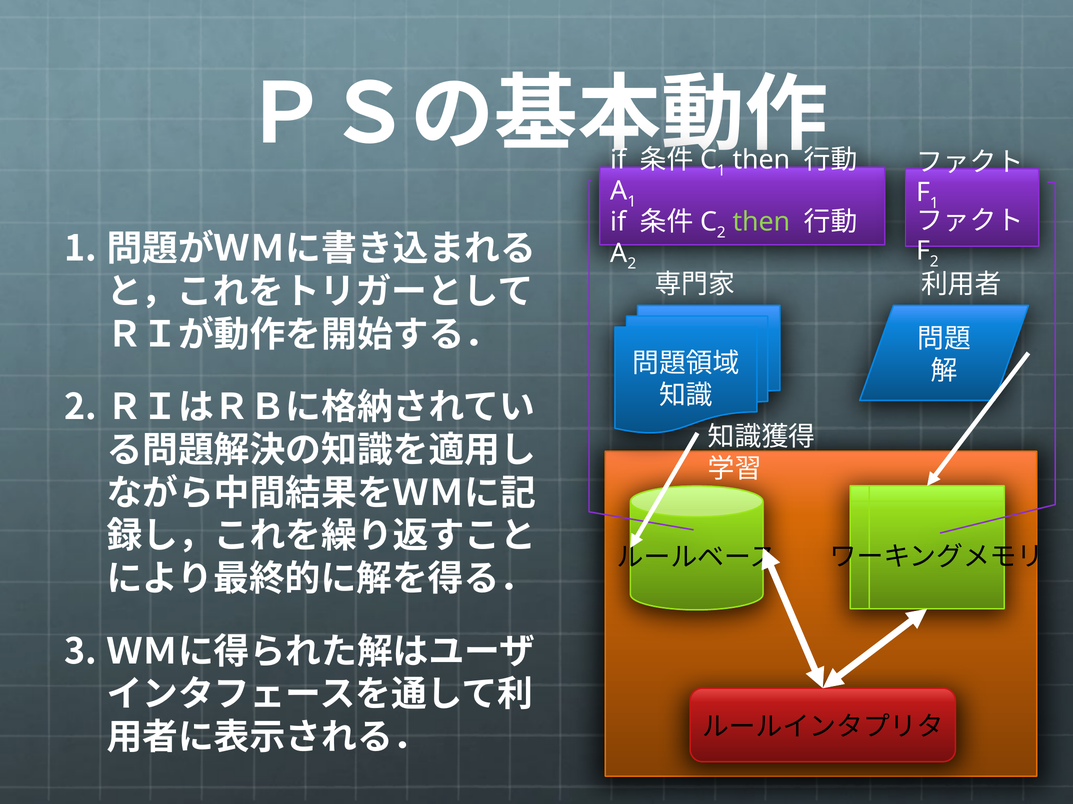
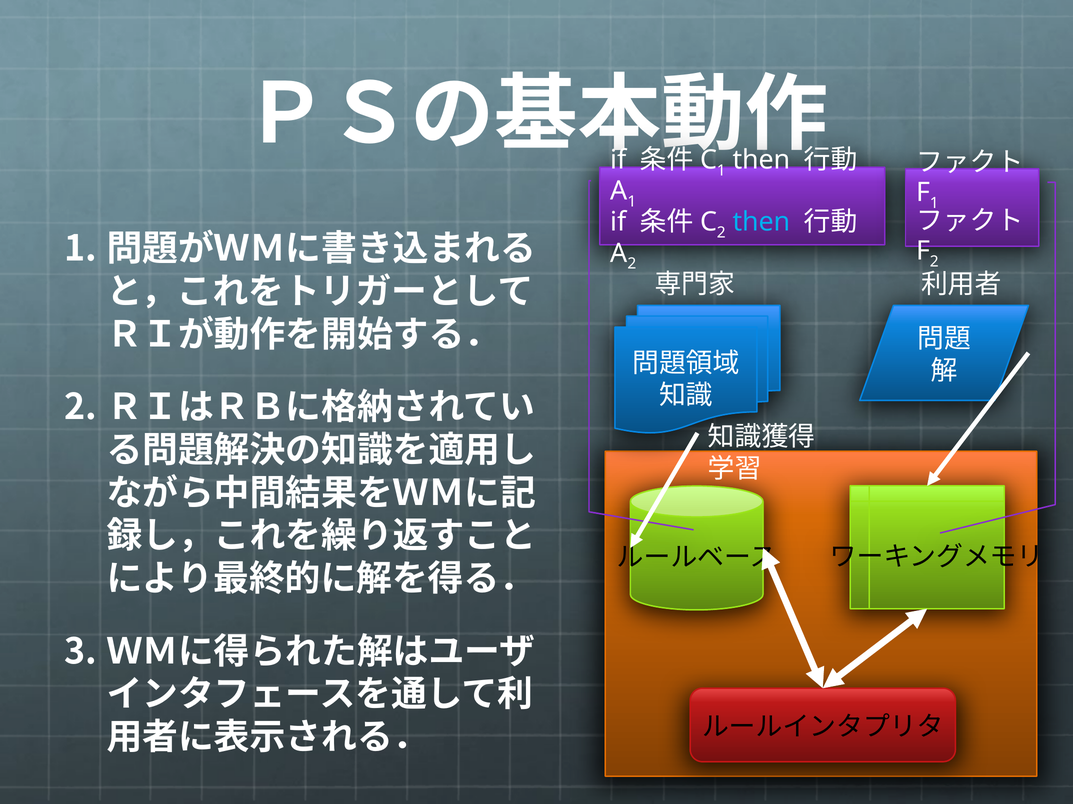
then colour: light green -> light blue (762, 222)
